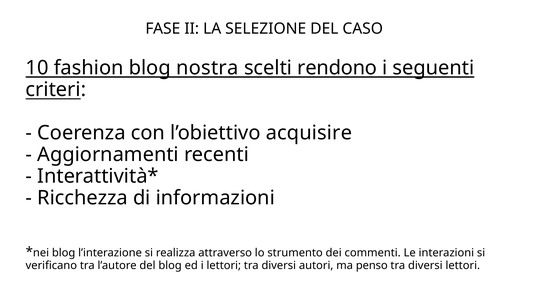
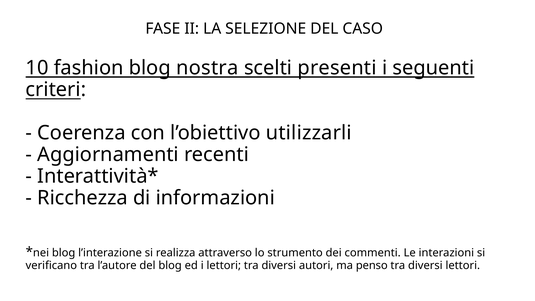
rendono: rendono -> presenti (337, 68)
acquisire: acquisire -> utilizzarli (309, 133)
